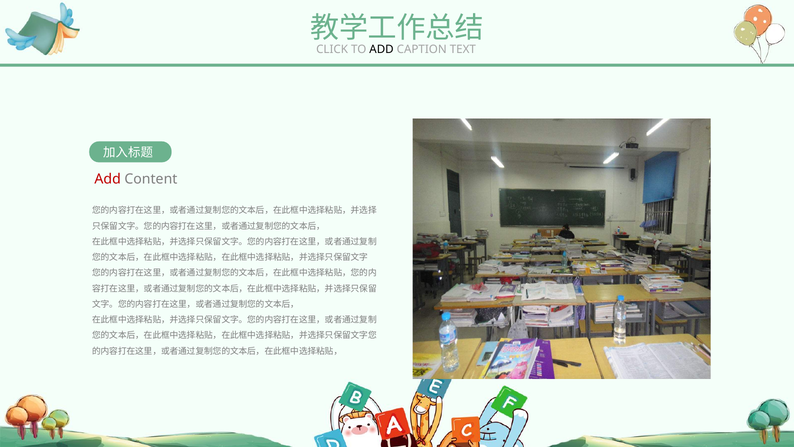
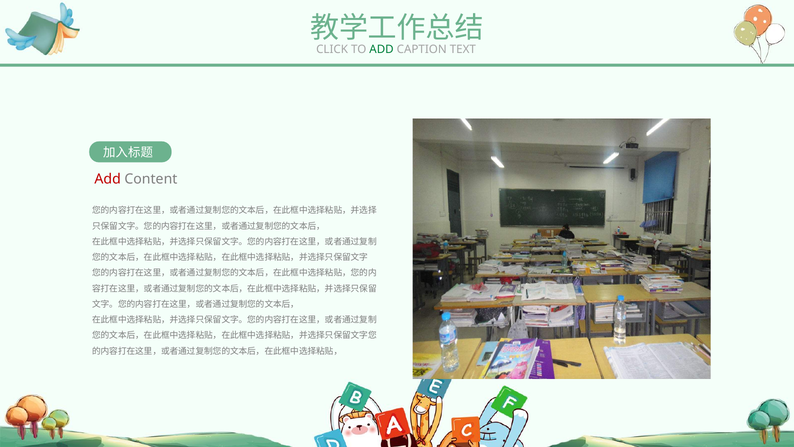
ADD colour: black -> green (382, 49)
